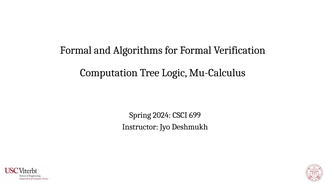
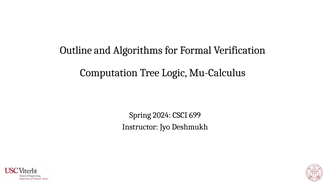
Formal: Formal -> Outline (76, 50)
